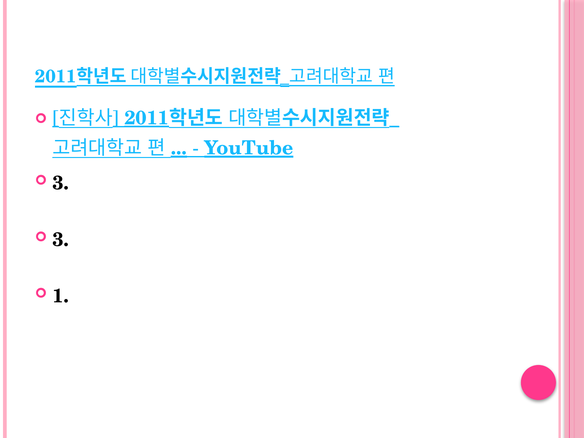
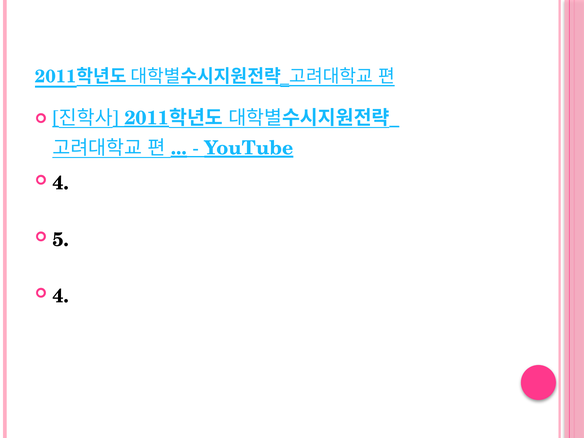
3: 3 -> 4 (61, 183)
3: 3 -> 5 (61, 240)
1: 1 -> 4 (61, 296)
